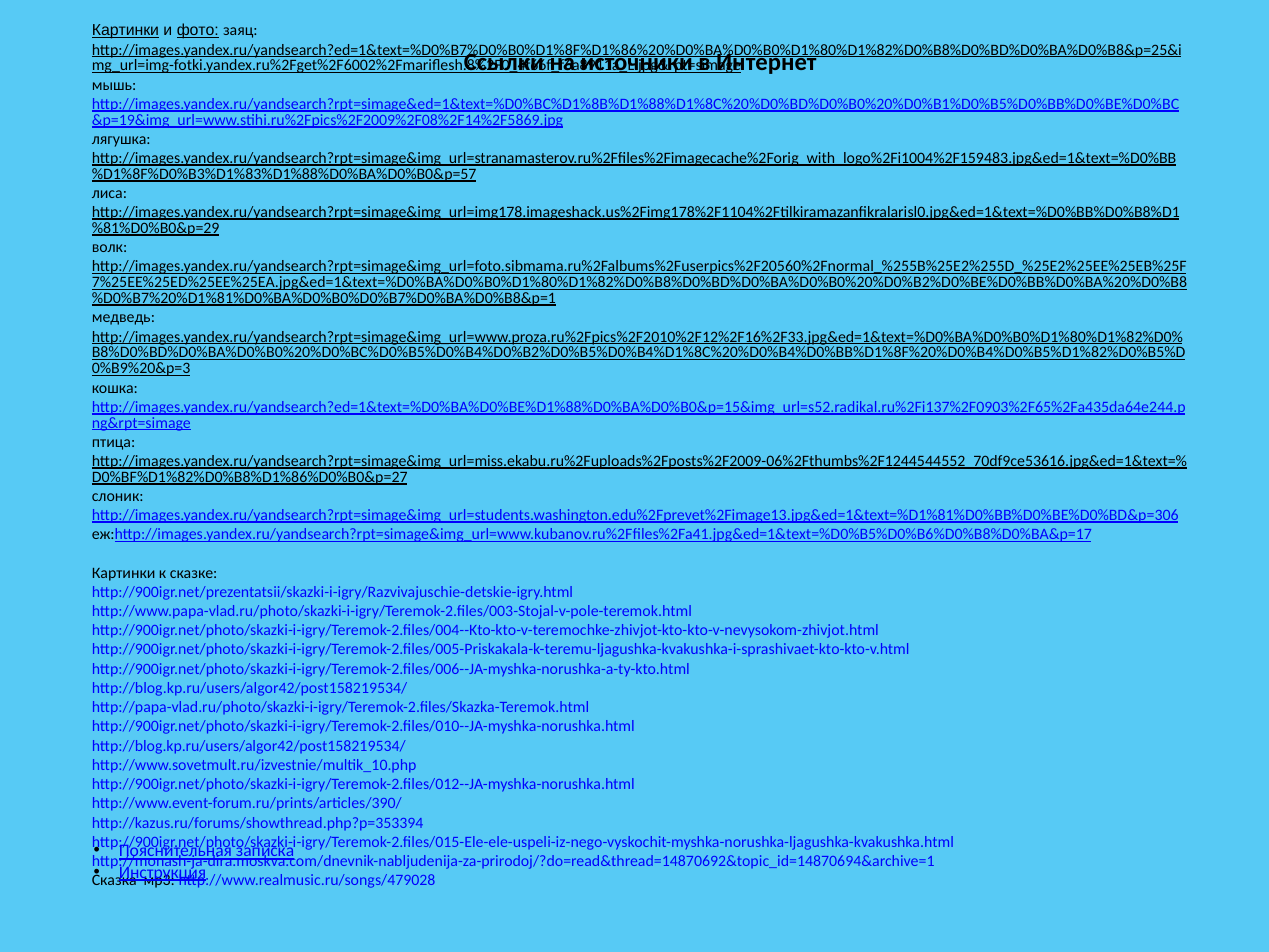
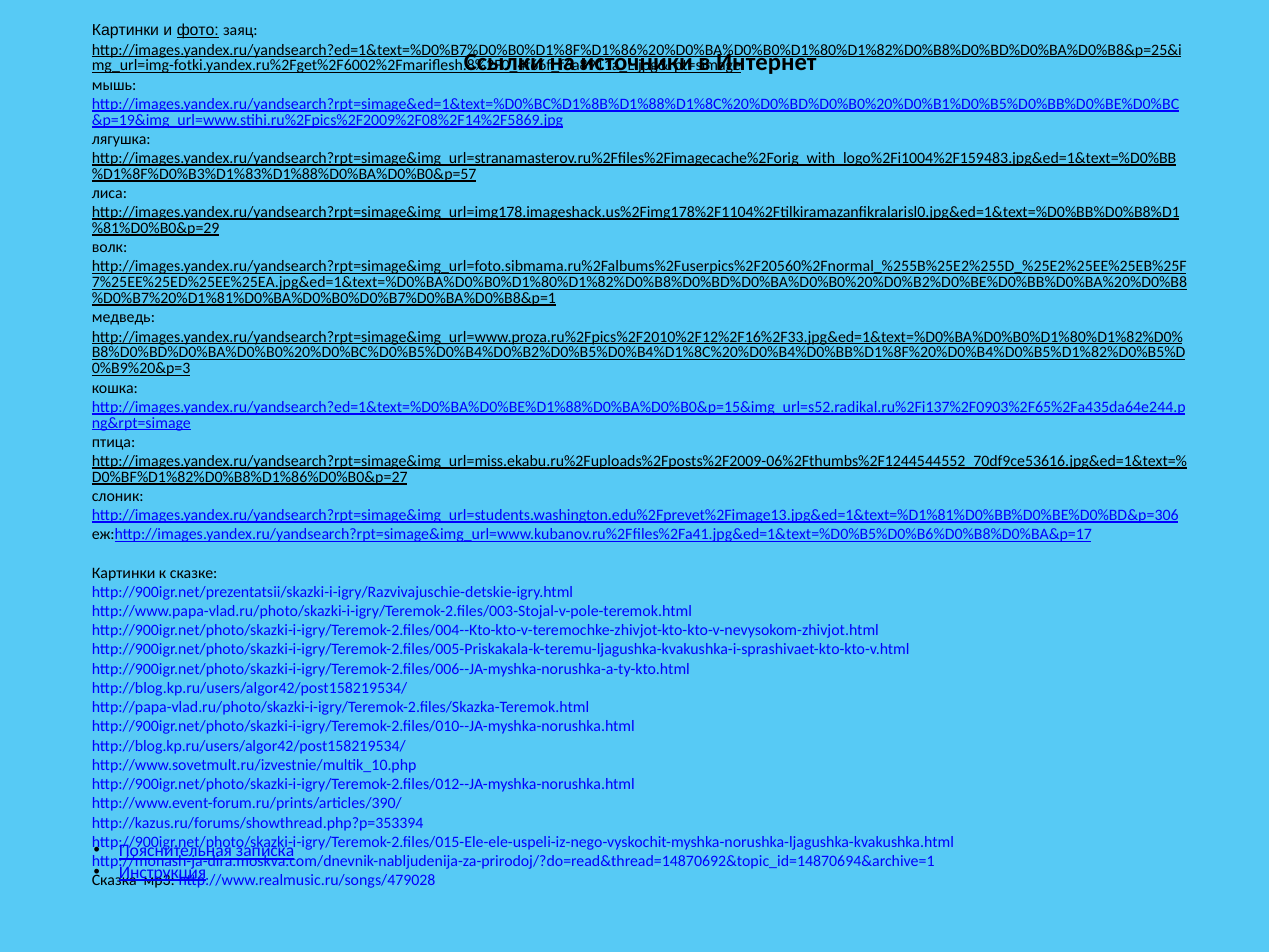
Картинки underline: present -> none (125, 31)
